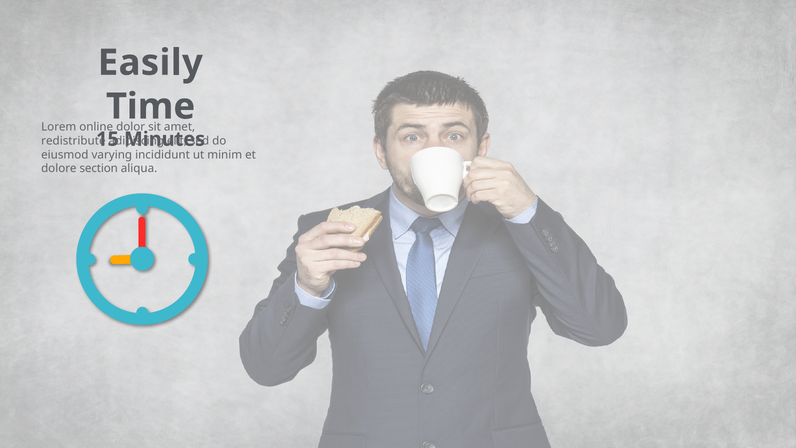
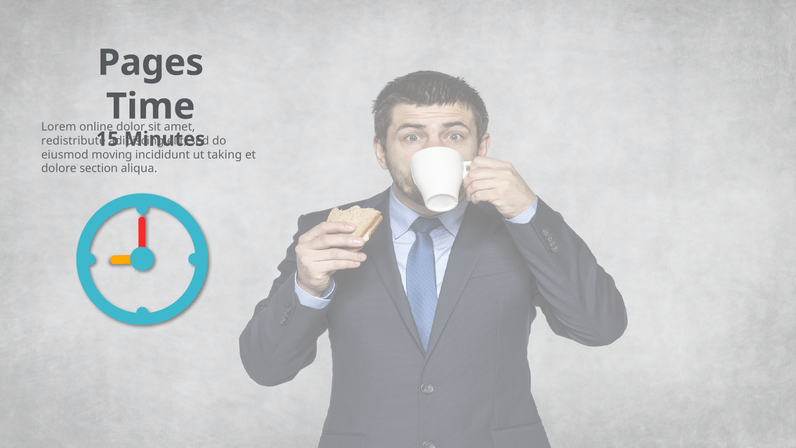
Easily: Easily -> Pages (151, 63)
varying: varying -> moving (112, 155)
minim: minim -> taking (225, 155)
